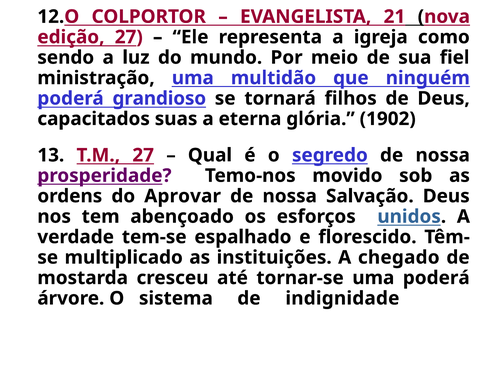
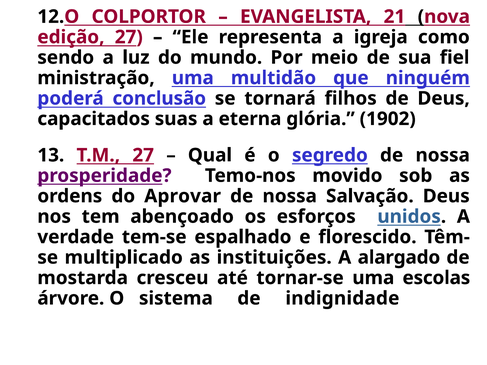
grandioso: grandioso -> conclusão (159, 98)
chegado: chegado -> alargado (399, 258)
uma poderá: poderá -> escolas (436, 278)
